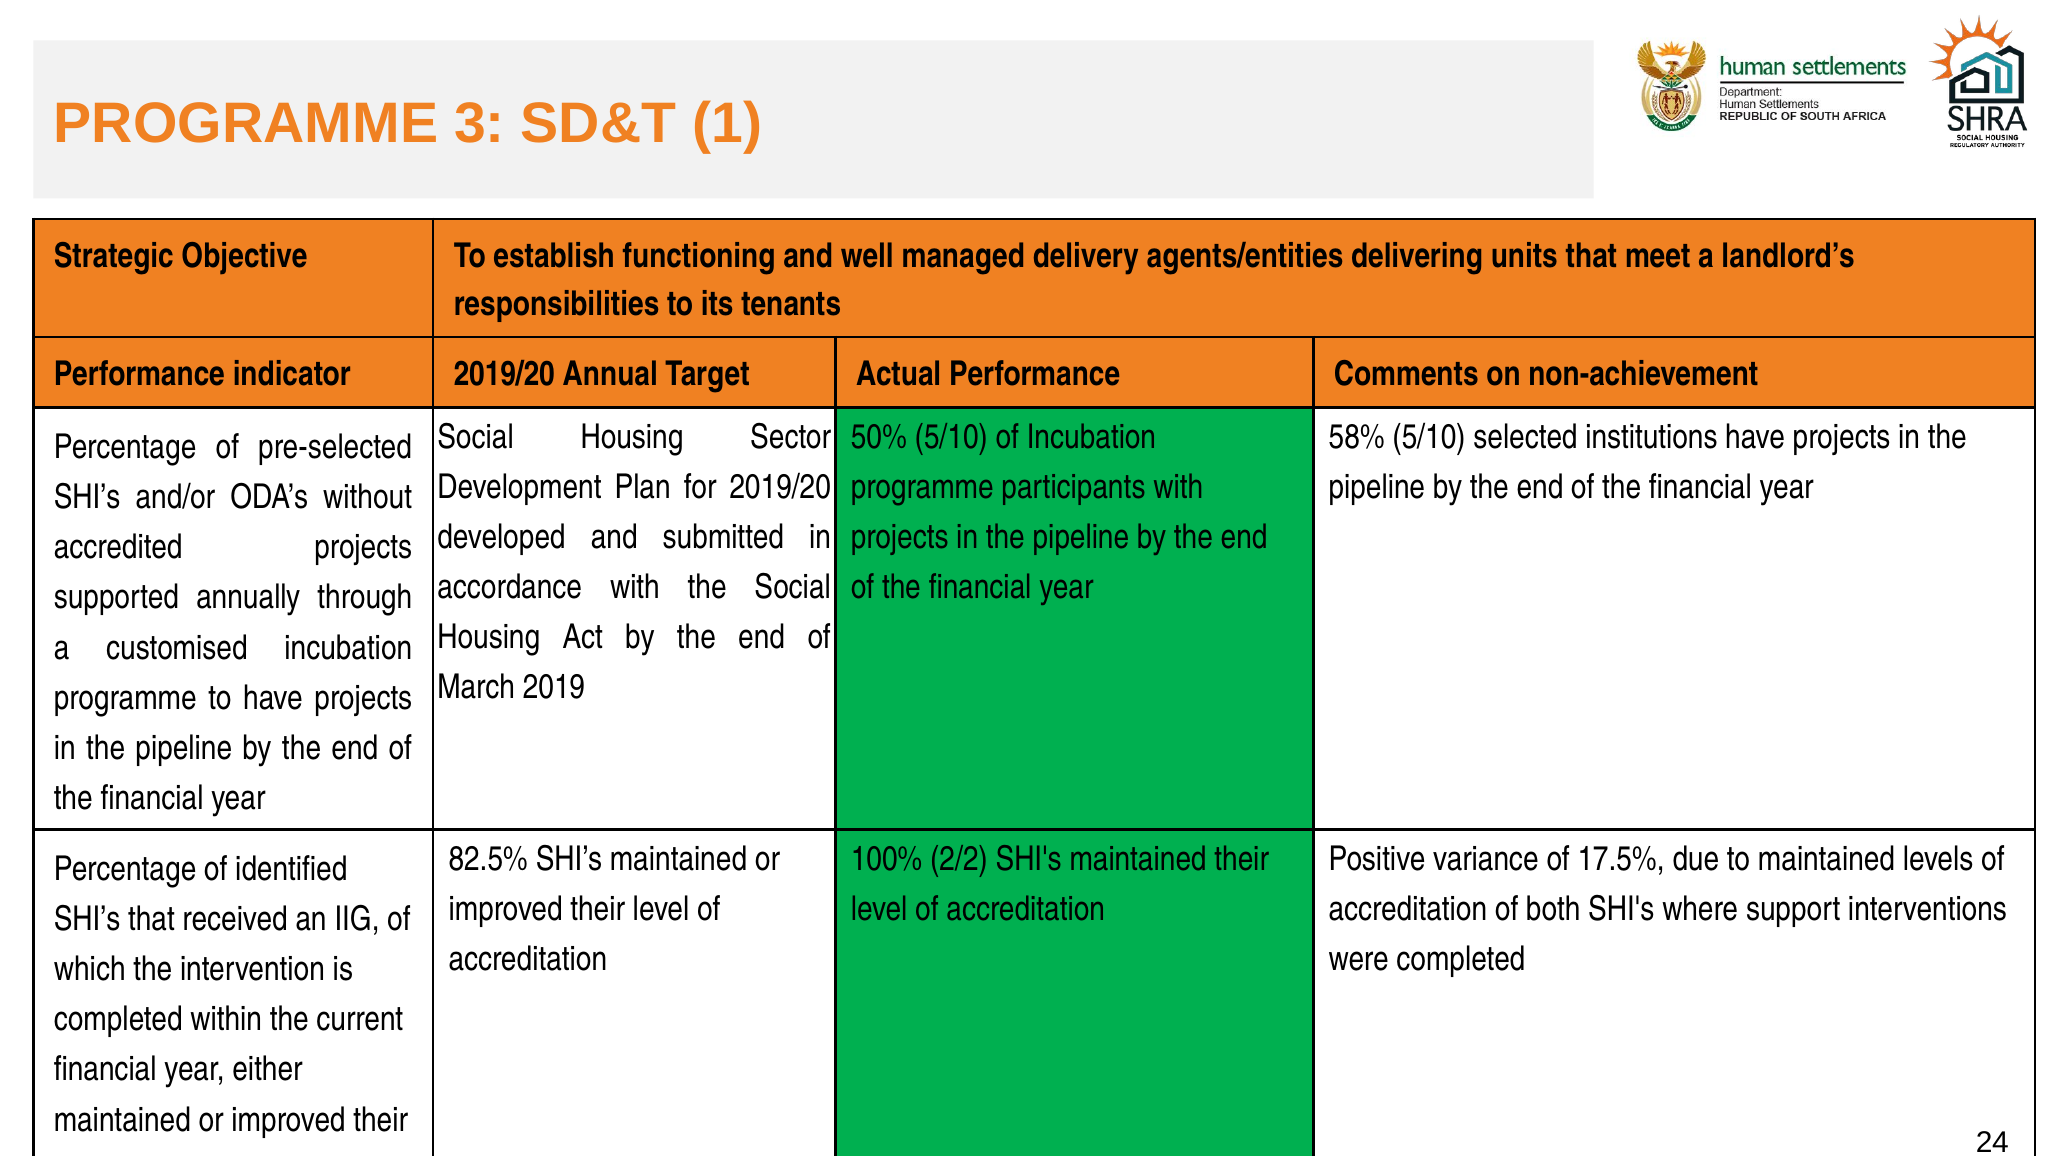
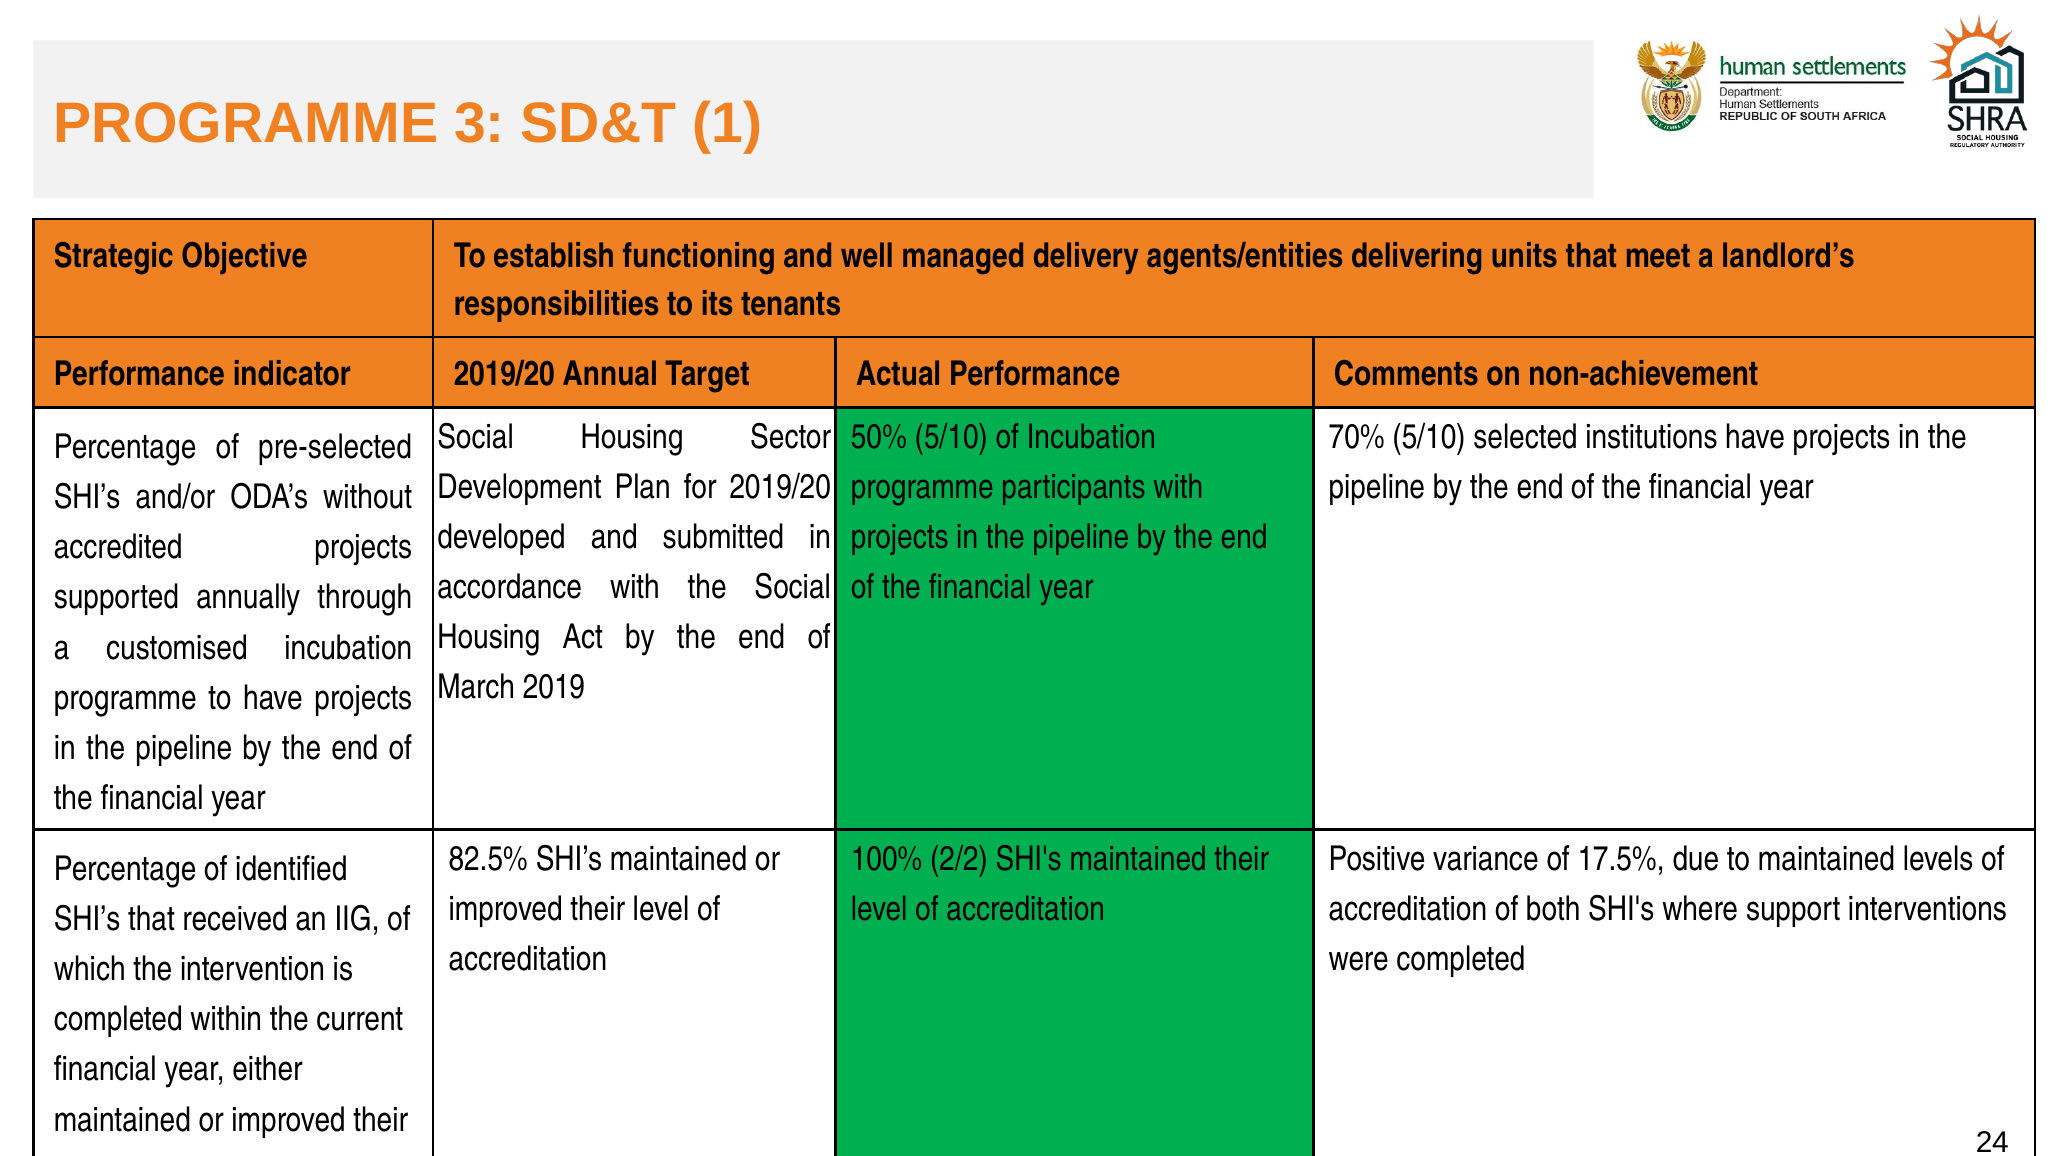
58%: 58% -> 70% (1357, 437)
